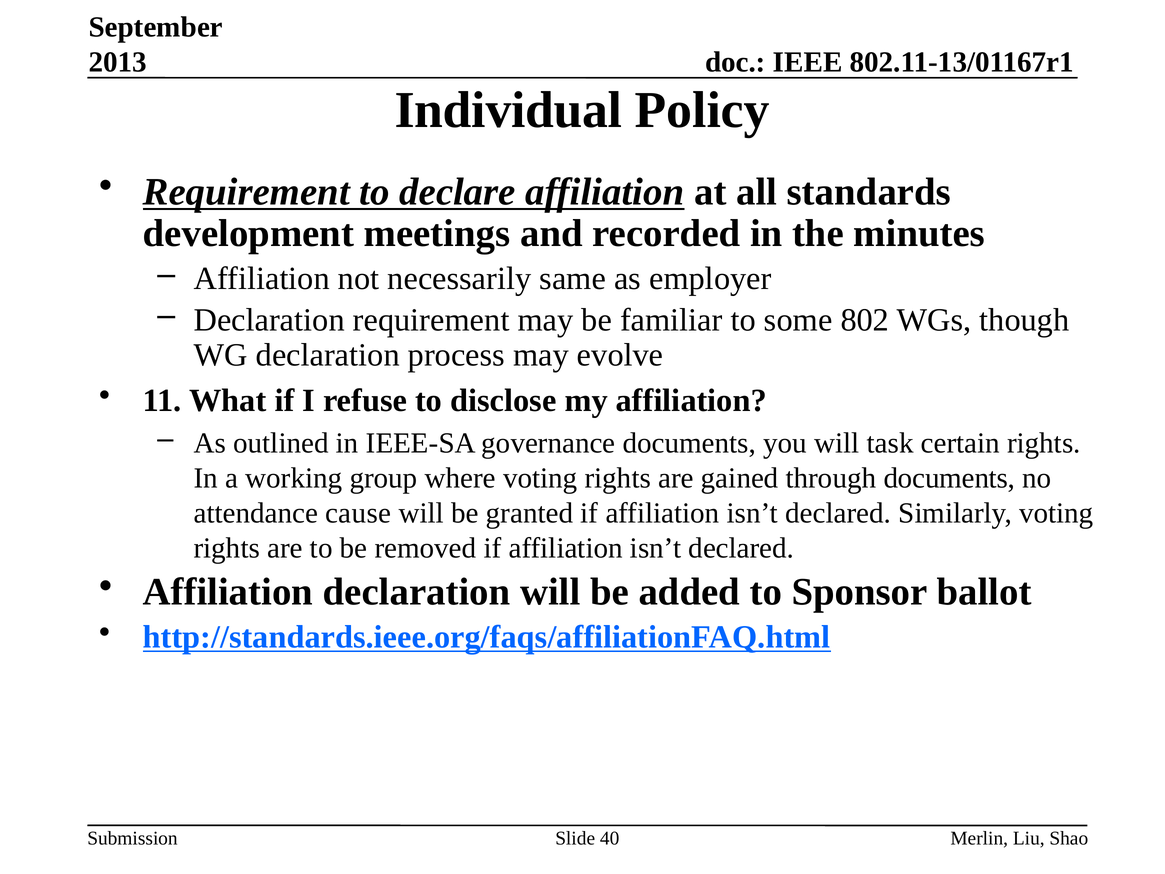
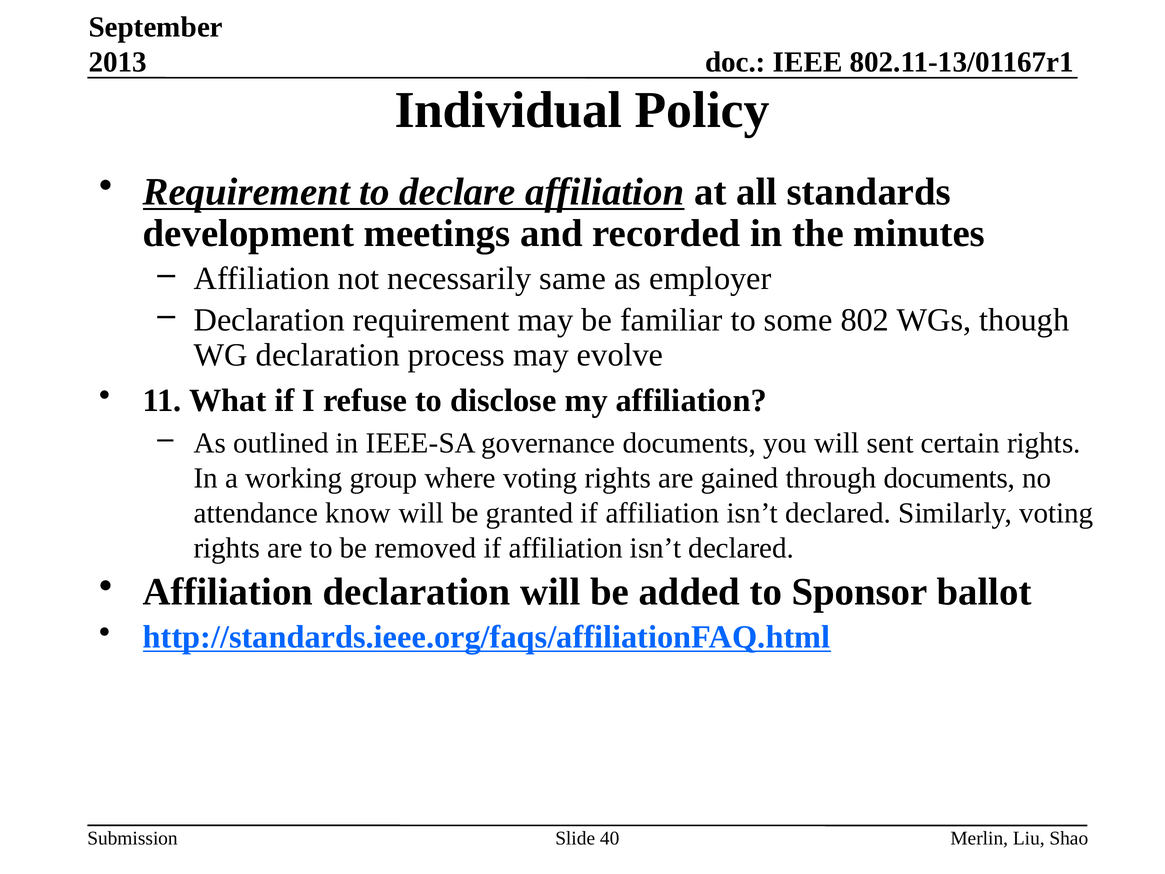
task: task -> sent (890, 443)
cause: cause -> know (358, 513)
